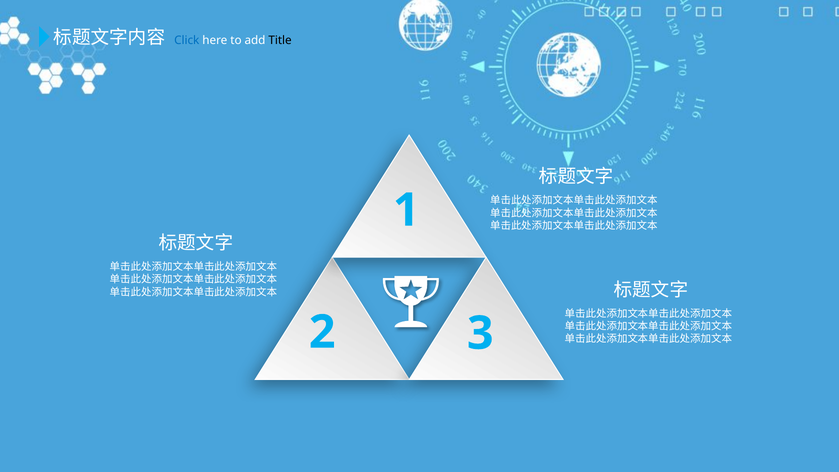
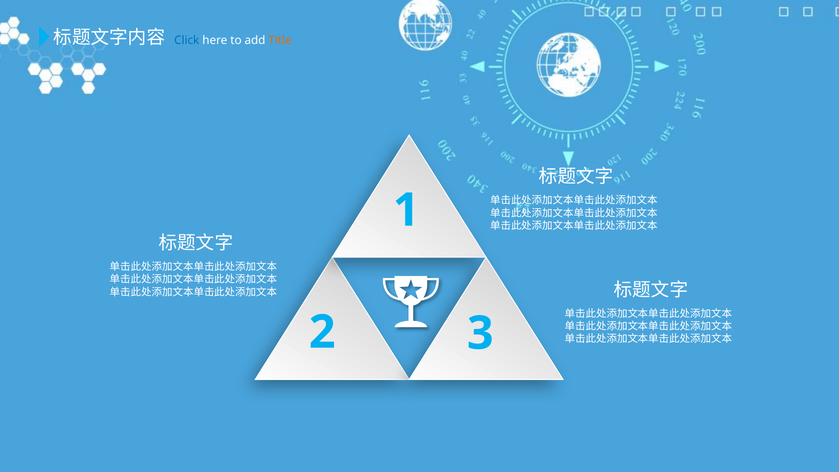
Title colour: black -> orange (280, 40)
